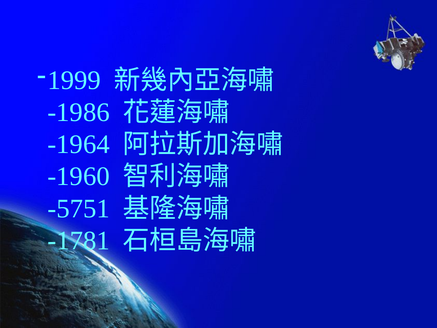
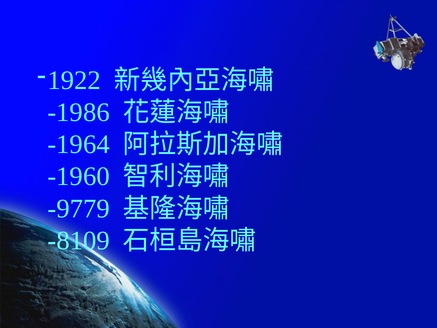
1999: 1999 -> 1922 (74, 80)
-5751: -5751 -> -9779 (79, 208)
-1781: -1781 -> -8109 (79, 240)
